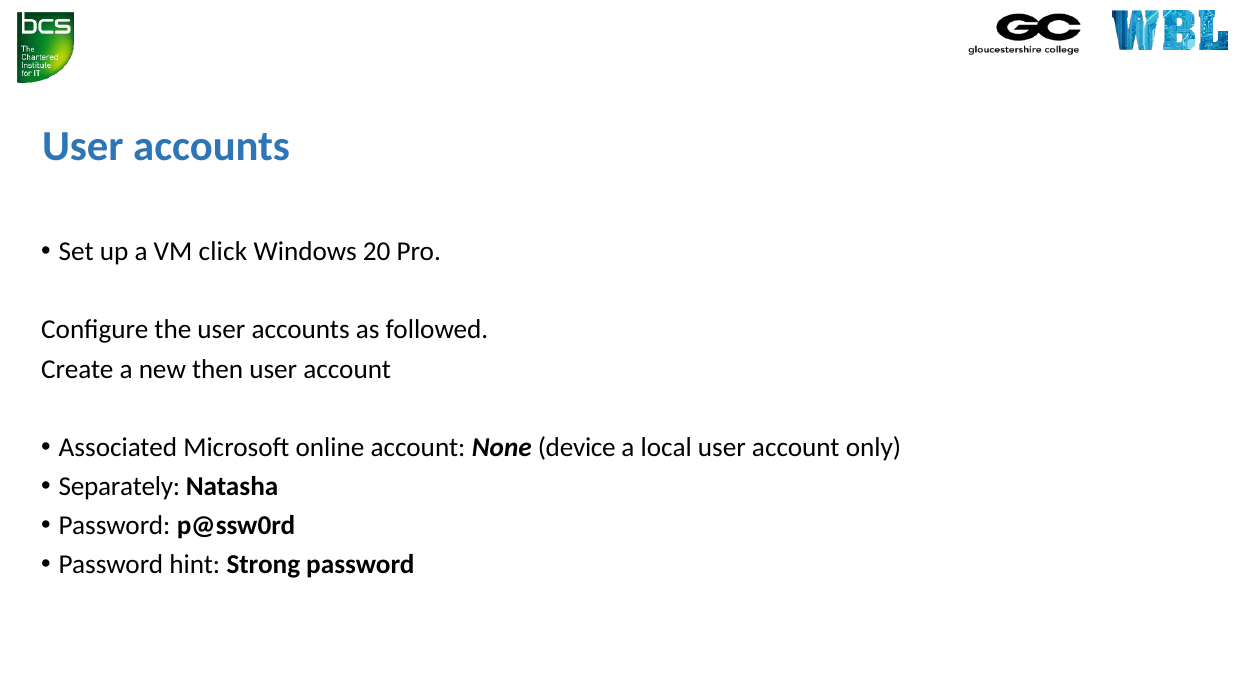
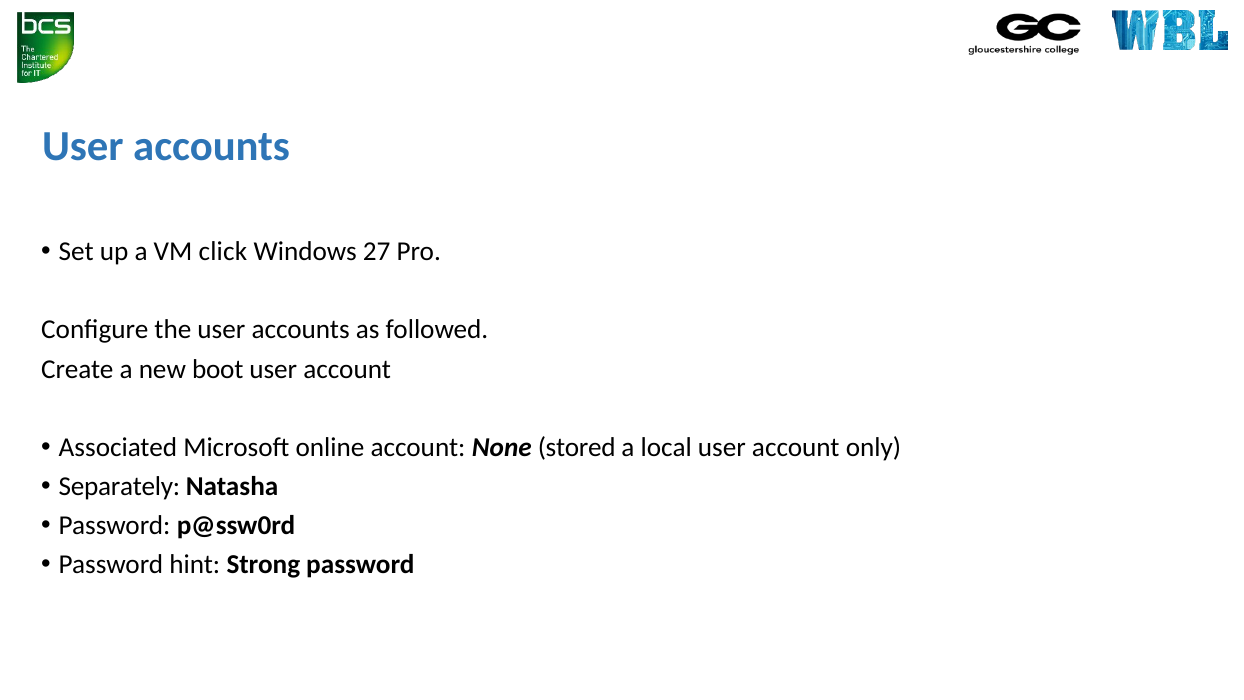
20: 20 -> 27 (377, 252)
then: then -> boot (218, 369)
device: device -> stored (577, 447)
